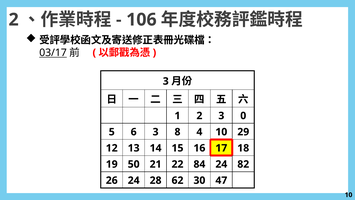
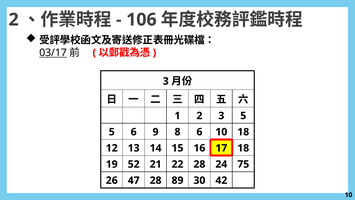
3 0: 0 -> 5 (243, 116)
6 3: 3 -> 9 (156, 132)
8 4: 4 -> 6 (199, 132)
29: 29 -> 18 (243, 132)
50: 50 -> 52 (134, 164)
22 84: 84 -> 28 (199, 164)
82: 82 -> 75 (243, 164)
26 24: 24 -> 47 (134, 180)
62: 62 -> 89 (178, 180)
47: 47 -> 42 (221, 180)
